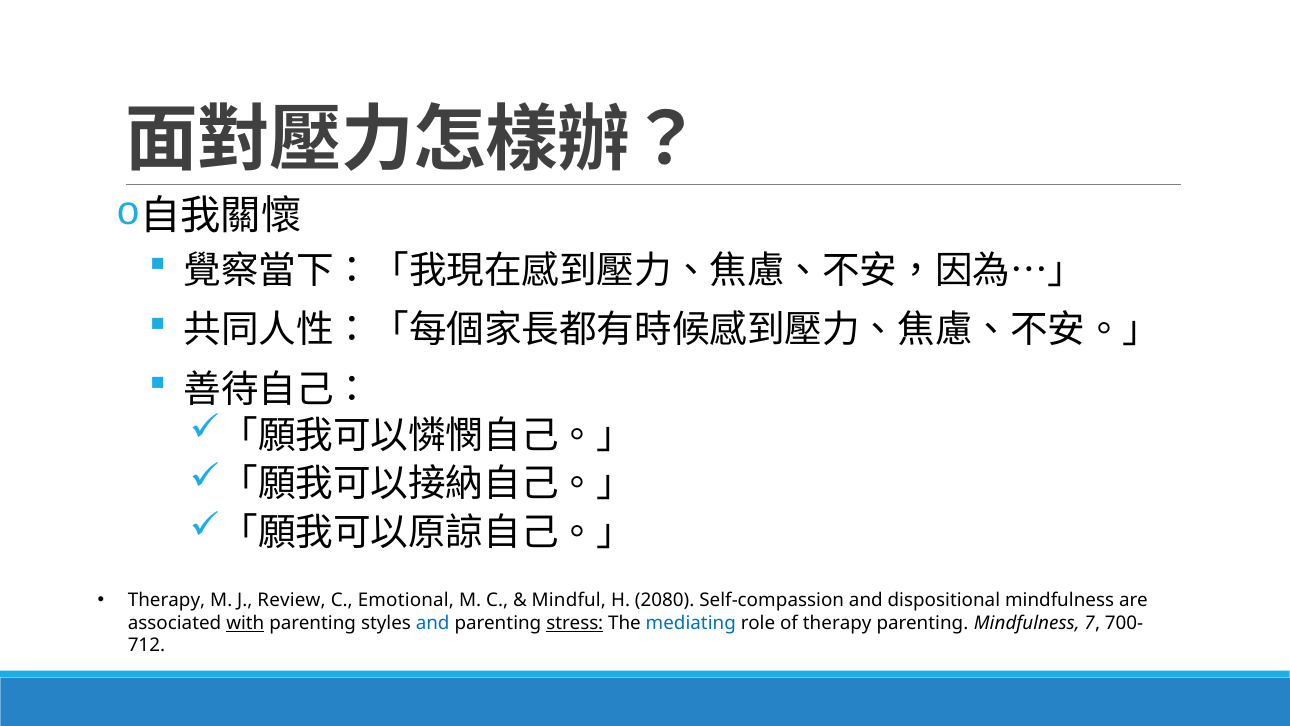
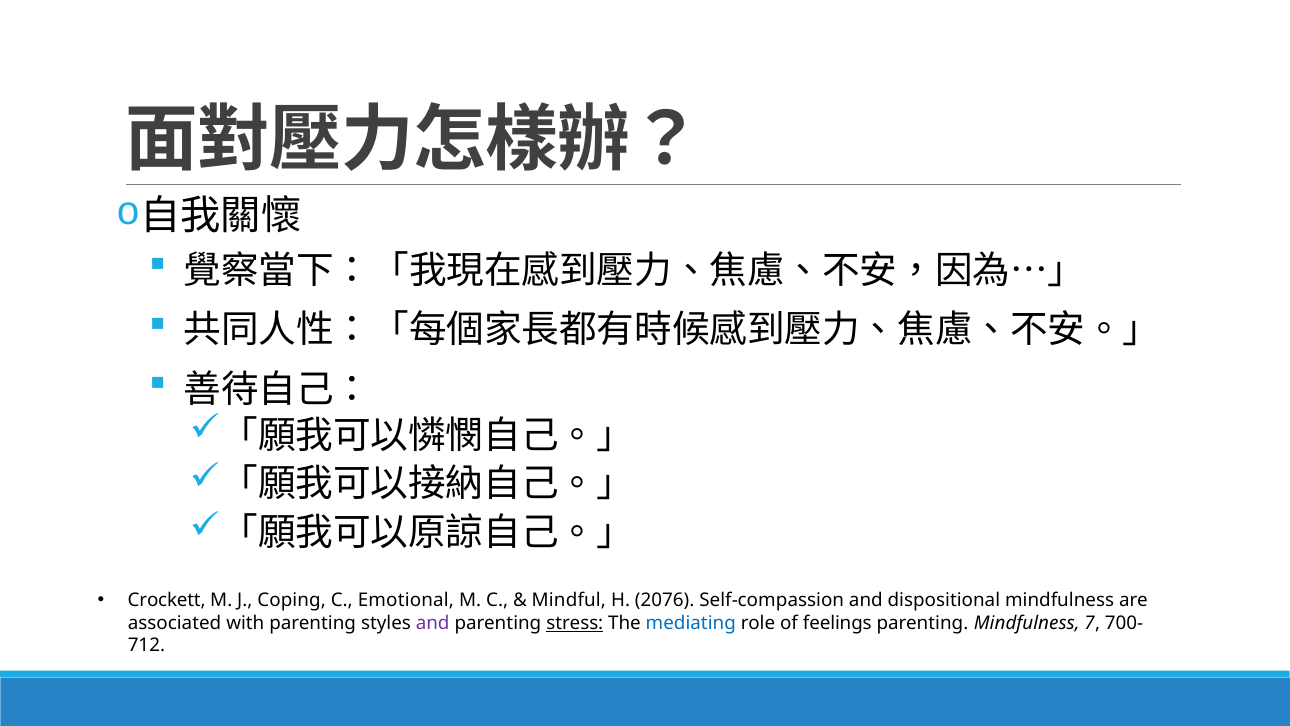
Therapy: Therapy -> Crockett (167, 600)
Review: Review -> Coping (292, 600)
2080: 2080 -> 2076 (665, 600)
with underline: present -> none (245, 623)
and colour: blue -> purple (433, 623)
of therapy: therapy -> feelings (837, 623)
